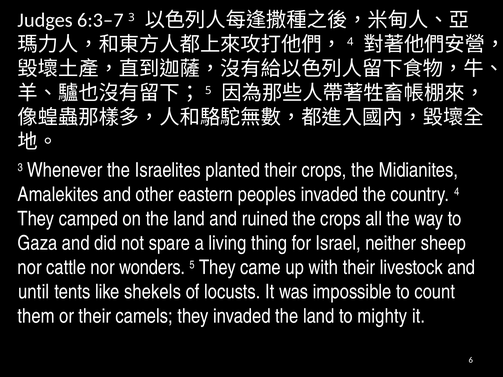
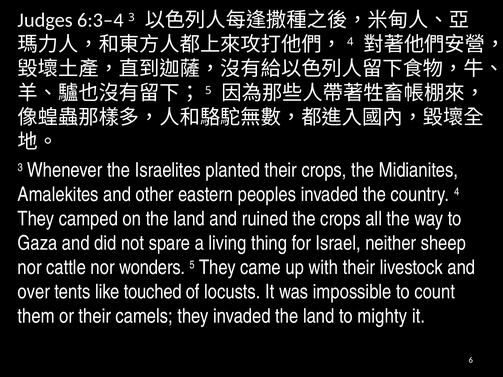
6:3–7: 6:3–7 -> 6:3–4 (100, 20)
until: until -> over (34, 292)
shekels: shekels -> touched (153, 292)
